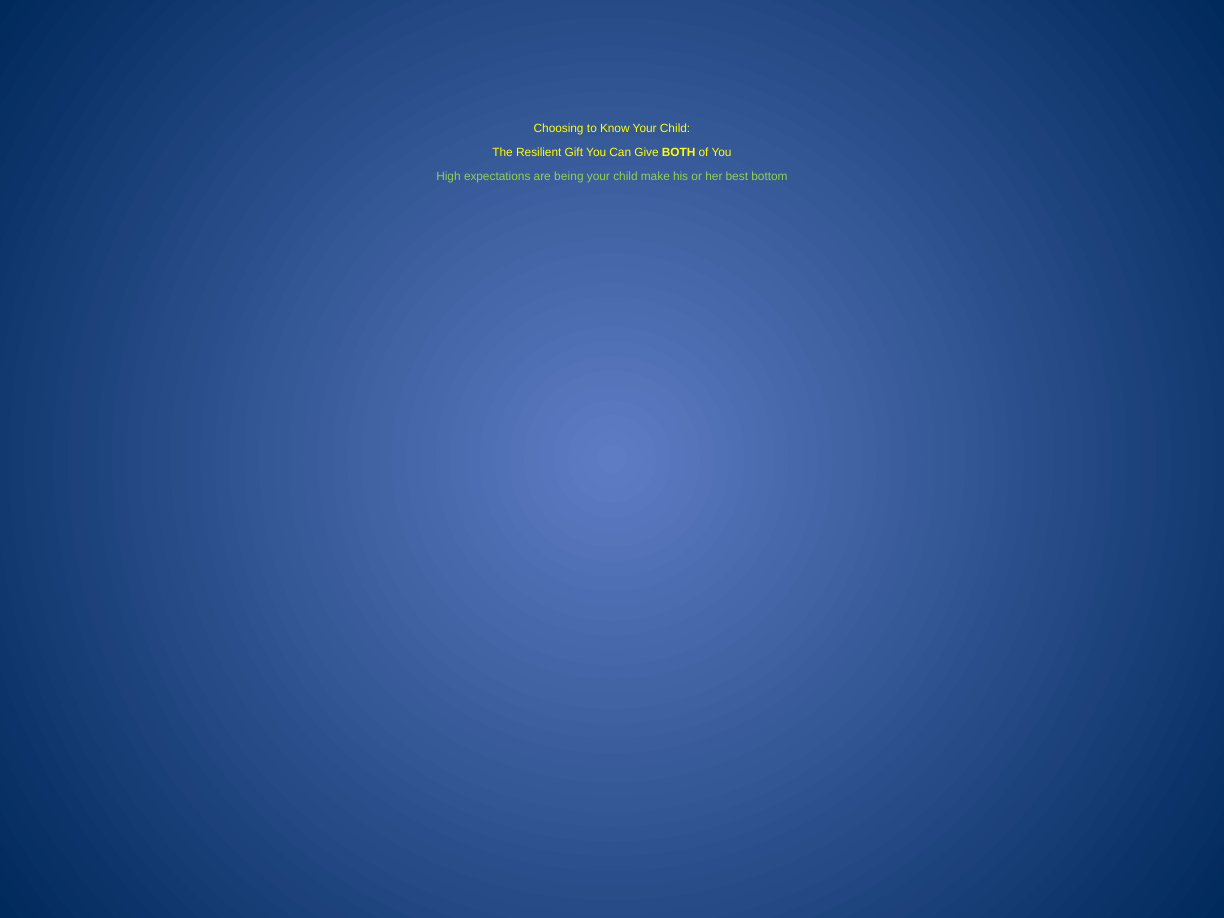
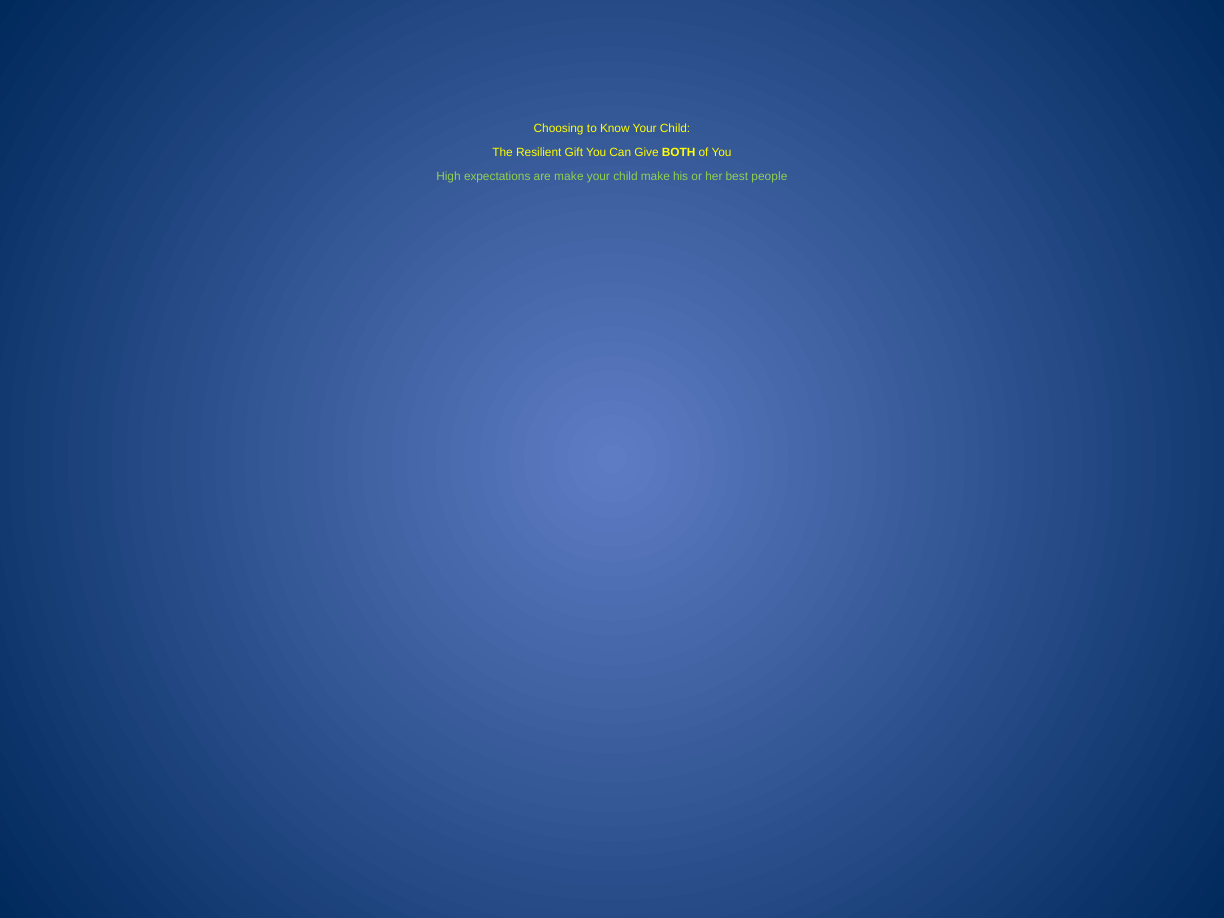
are being: being -> make (569, 177)
bottom: bottom -> people (769, 177)
